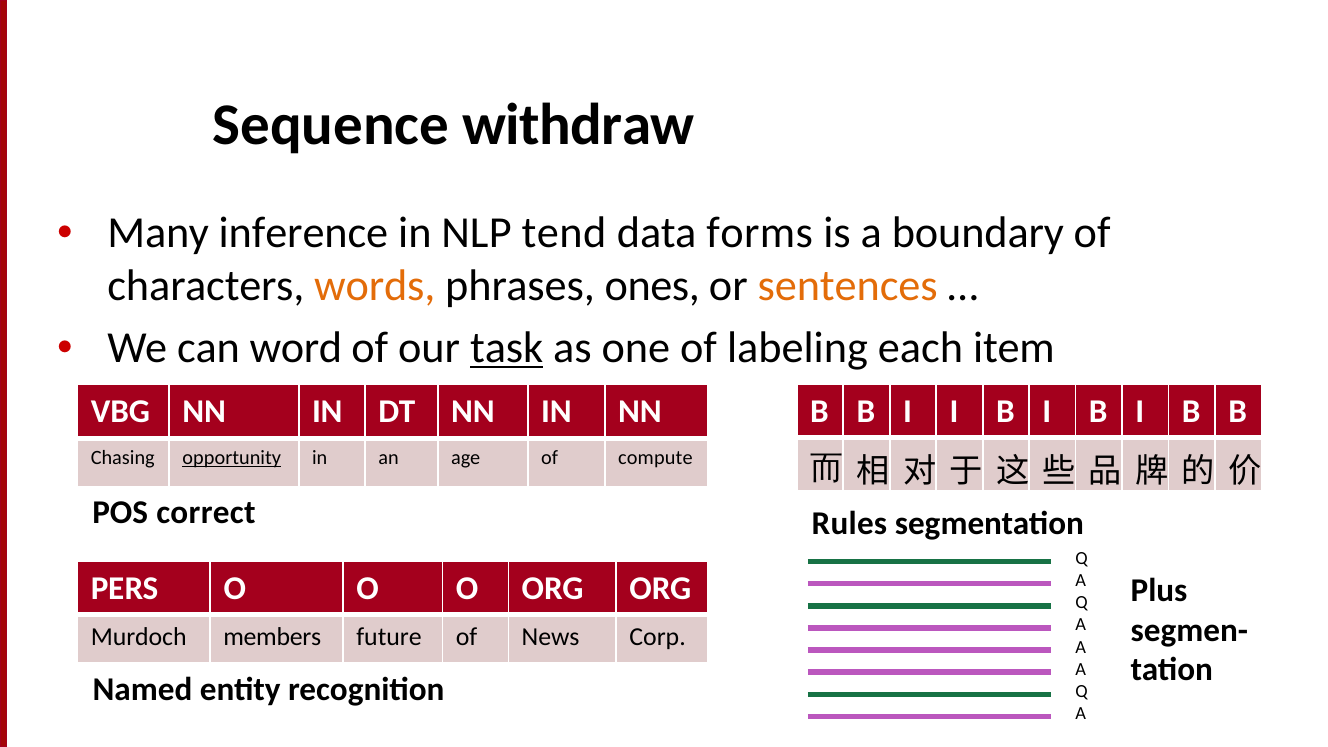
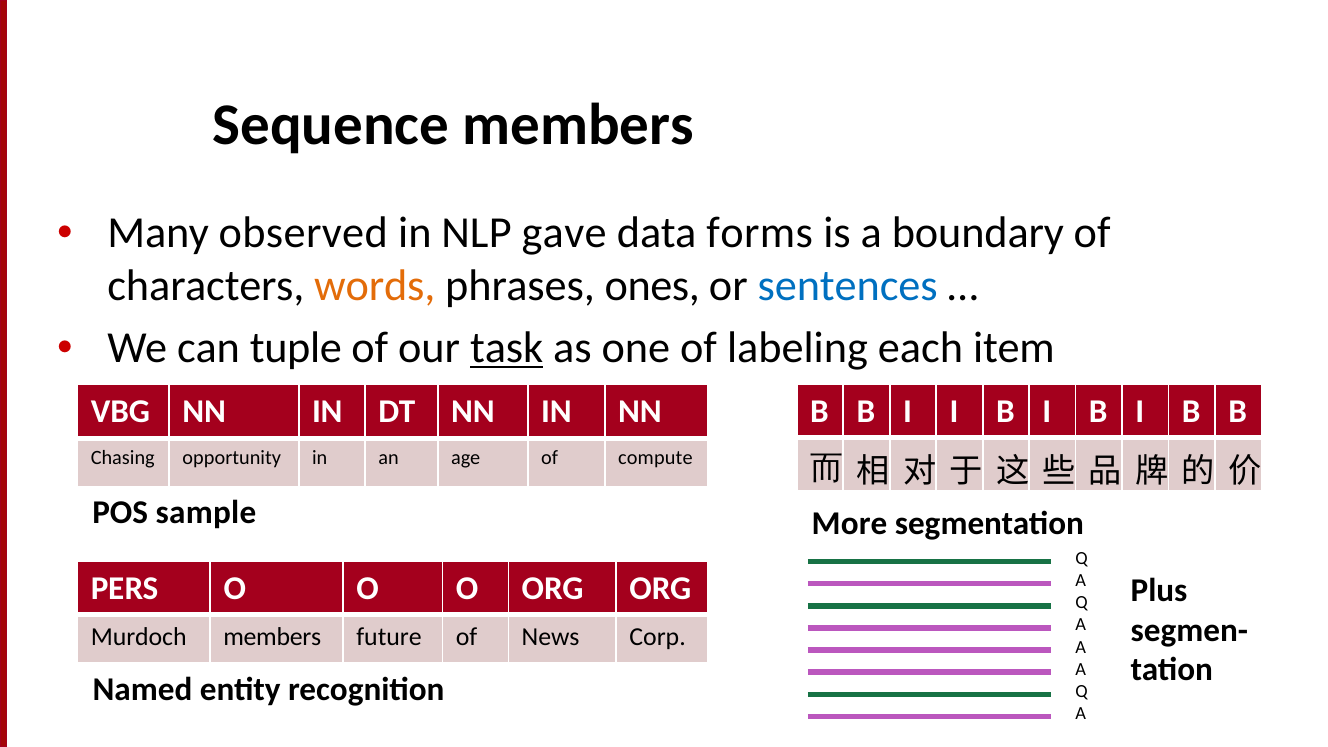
Sequence withdraw: withdraw -> members (578, 125)
inference: inference -> observed (303, 233)
tend: tend -> gave (564, 233)
sentences colour: orange -> blue (848, 286)
word: word -> tuple (296, 348)
opportunity underline: present -> none (232, 458)
correct: correct -> sample (206, 513)
Rules: Rules -> More (850, 524)
